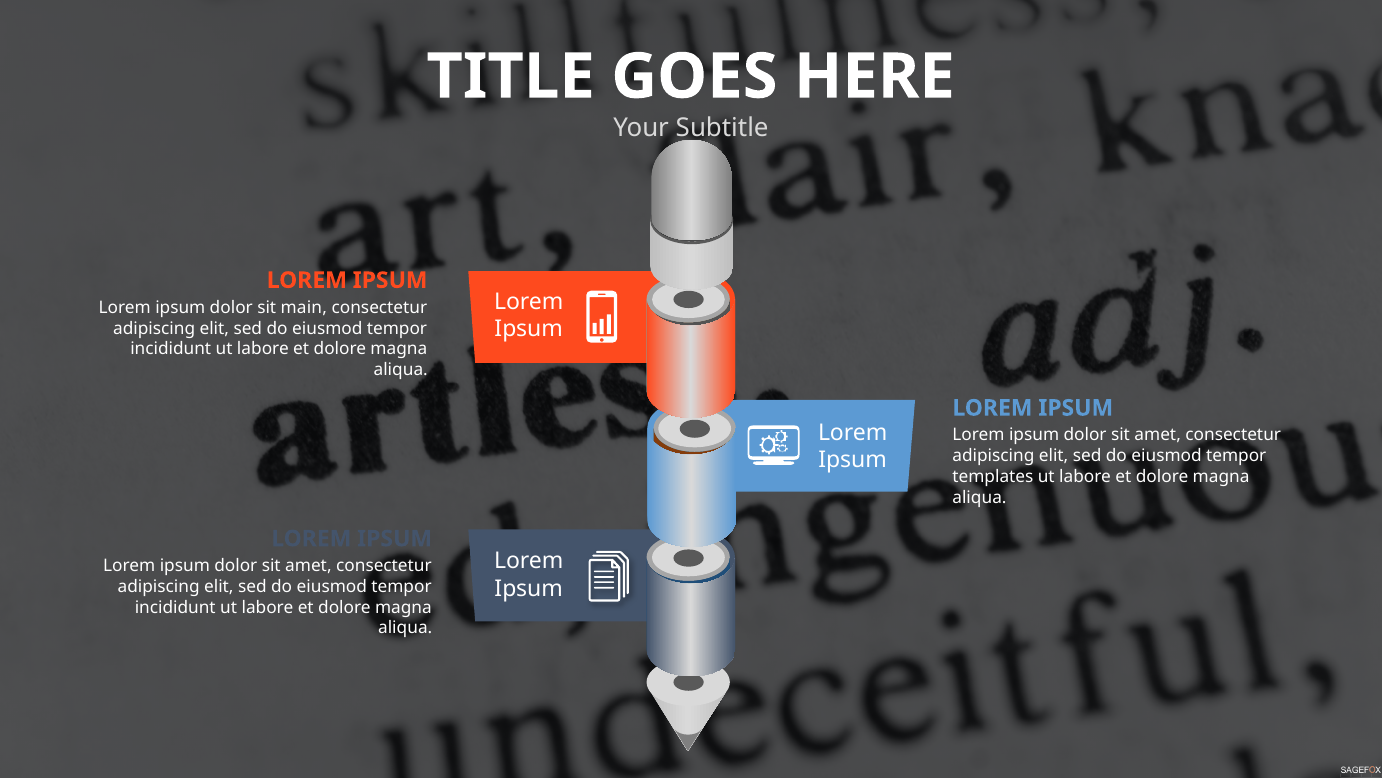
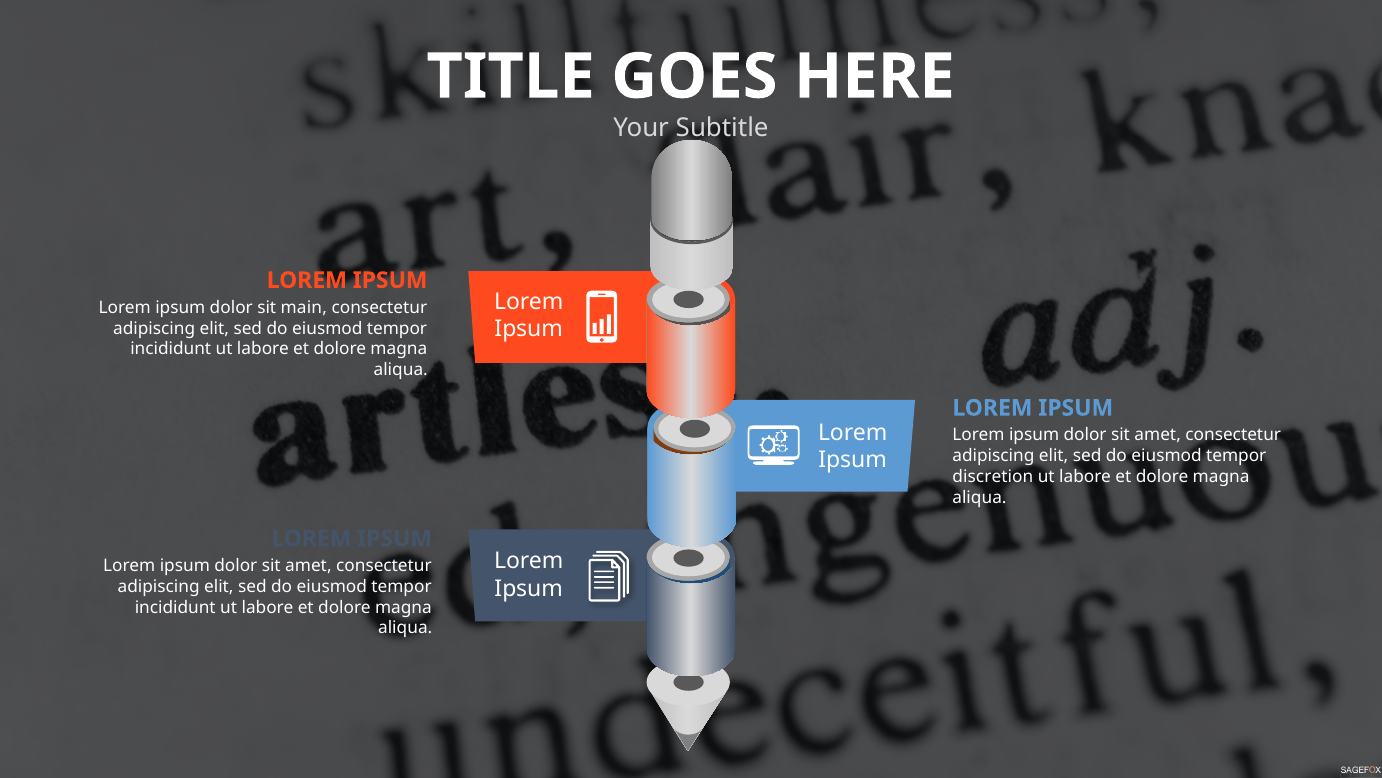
templates: templates -> discretion (993, 476)
